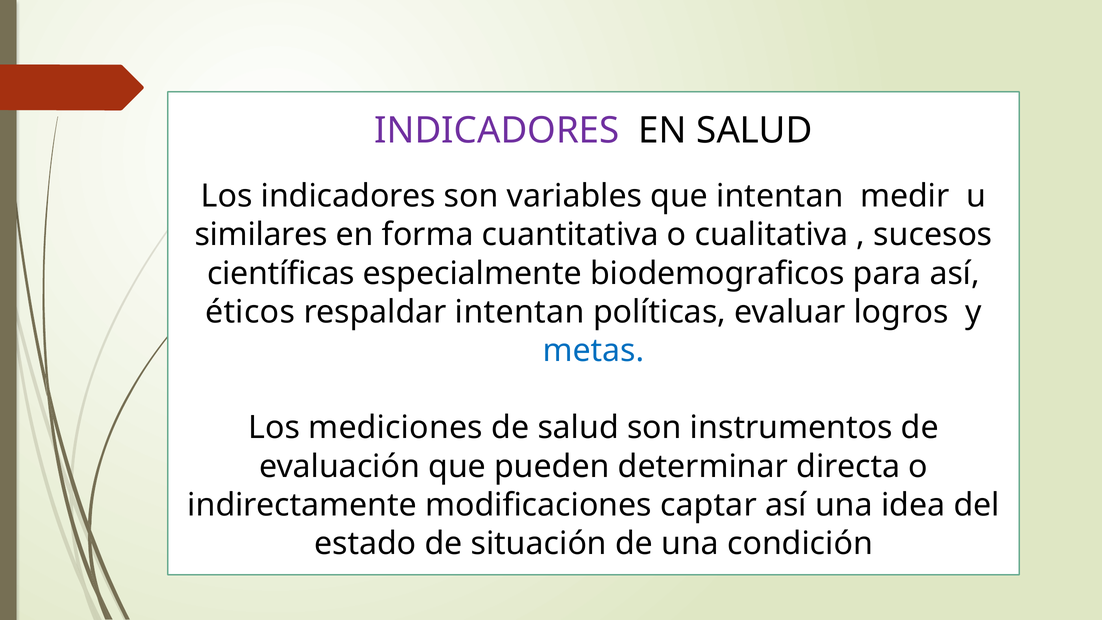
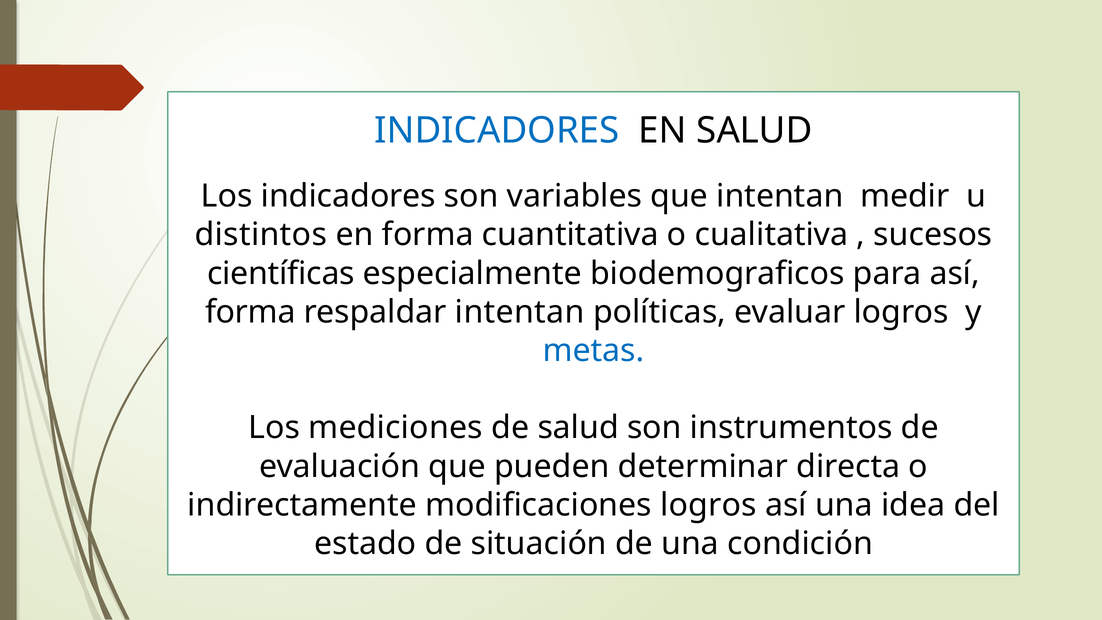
INDICADORES colour: purple -> blue (497, 130)
similares: similares -> distintos (261, 235)
éticos: éticos -> forma (250, 312)
modificaciones captar: captar -> logros (708, 505)
